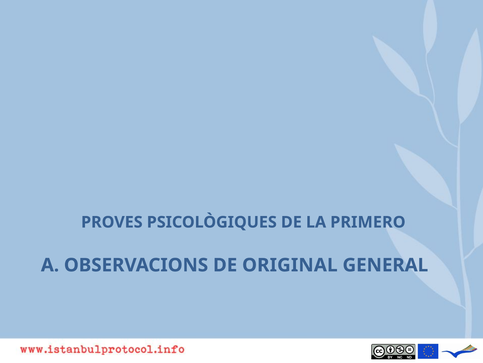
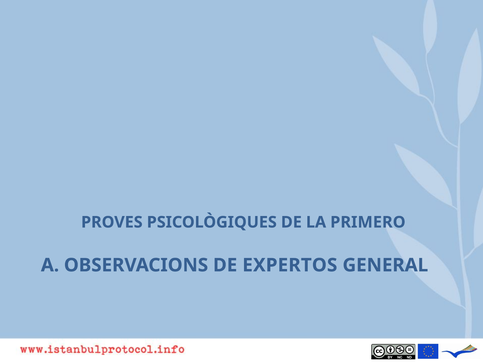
ORIGINAL: ORIGINAL -> EXPERTOS (290, 265)
